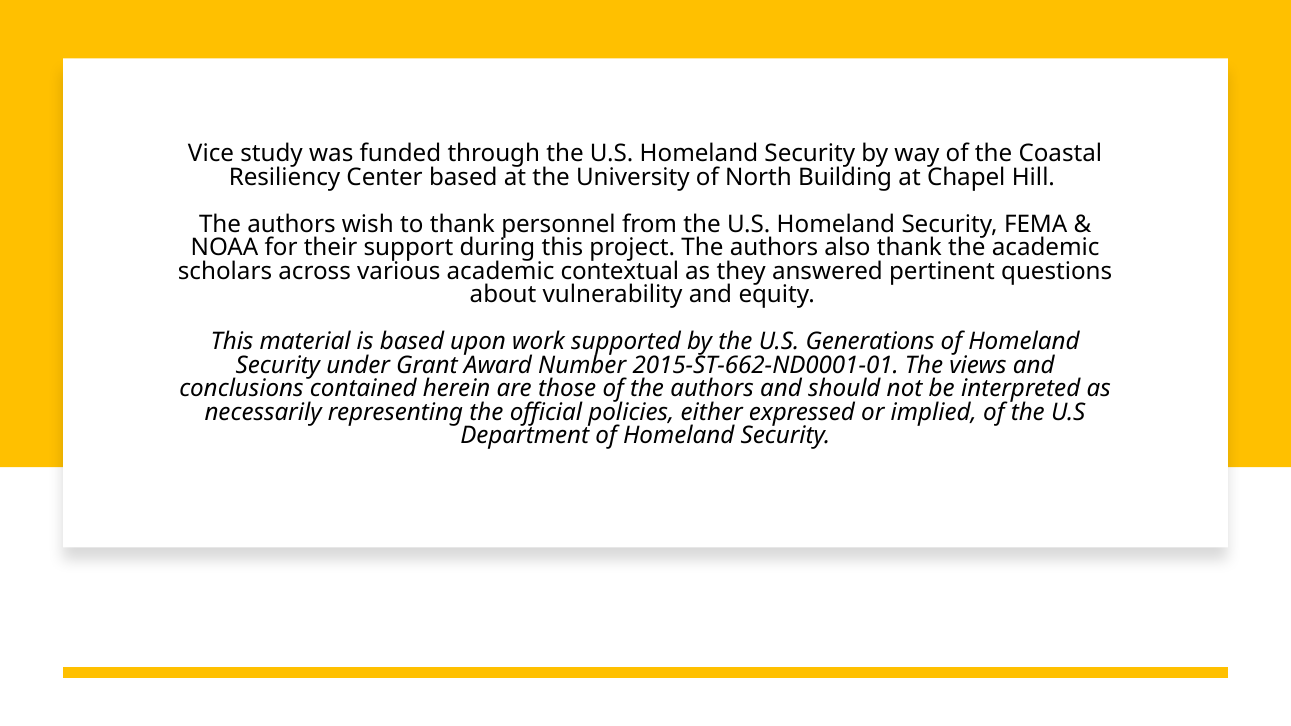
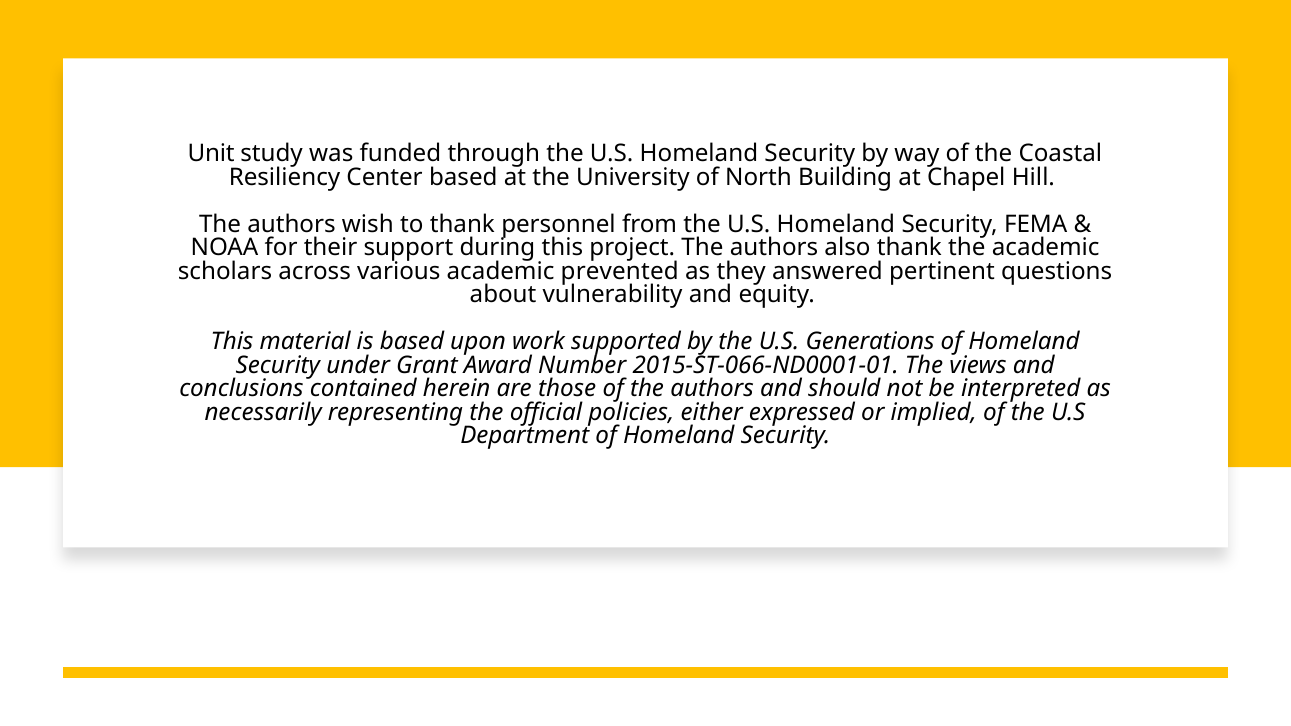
Vice: Vice -> Unit (211, 154)
contextual: contextual -> prevented (620, 271)
2015-ST-662-ND0001-01: 2015-ST-662-ND0001-01 -> 2015-ST-066-ND0001-01 (766, 365)
